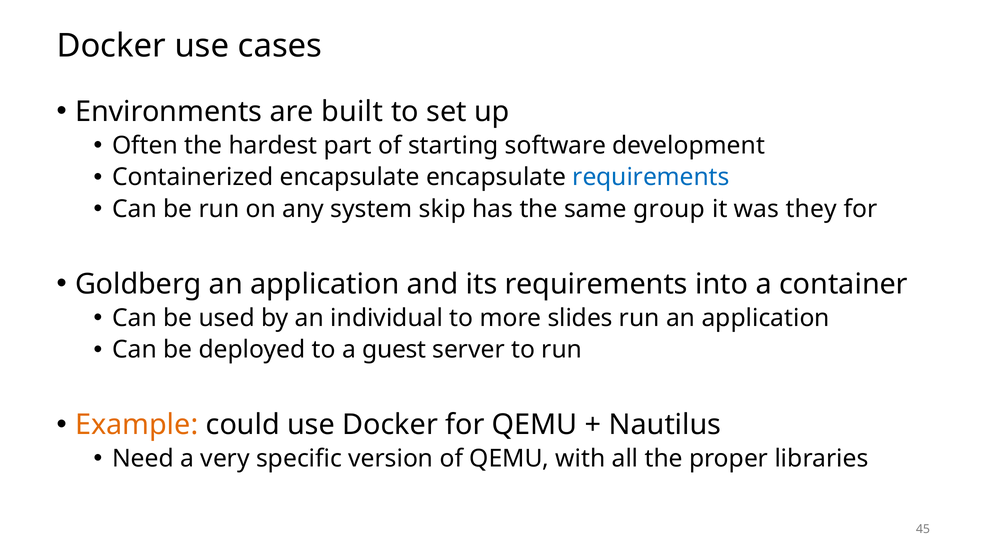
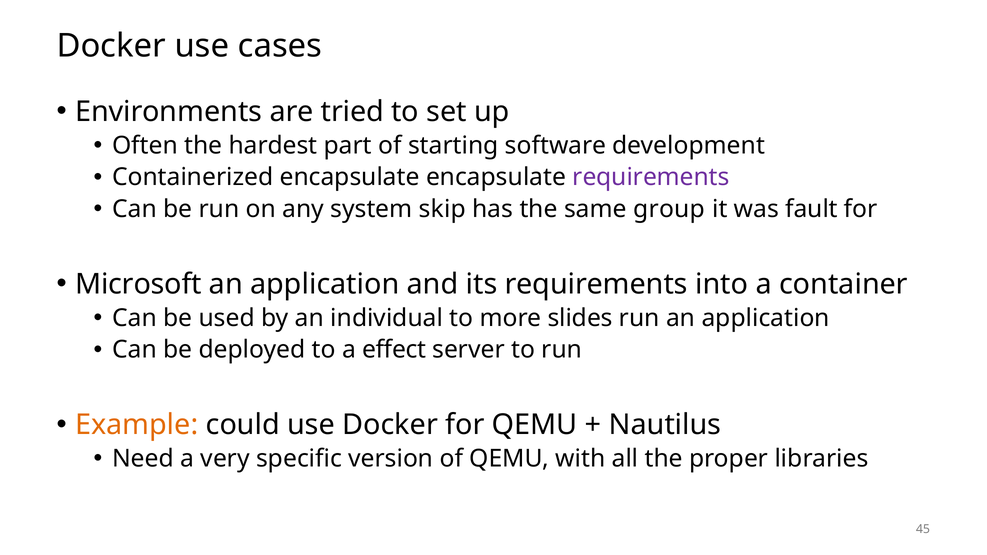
built: built -> tried (352, 112)
requirements colour: blue -> purple (651, 177)
they: they -> fault (812, 209)
Goldberg: Goldberg -> Microsoft (138, 284)
guest: guest -> effect (394, 350)
